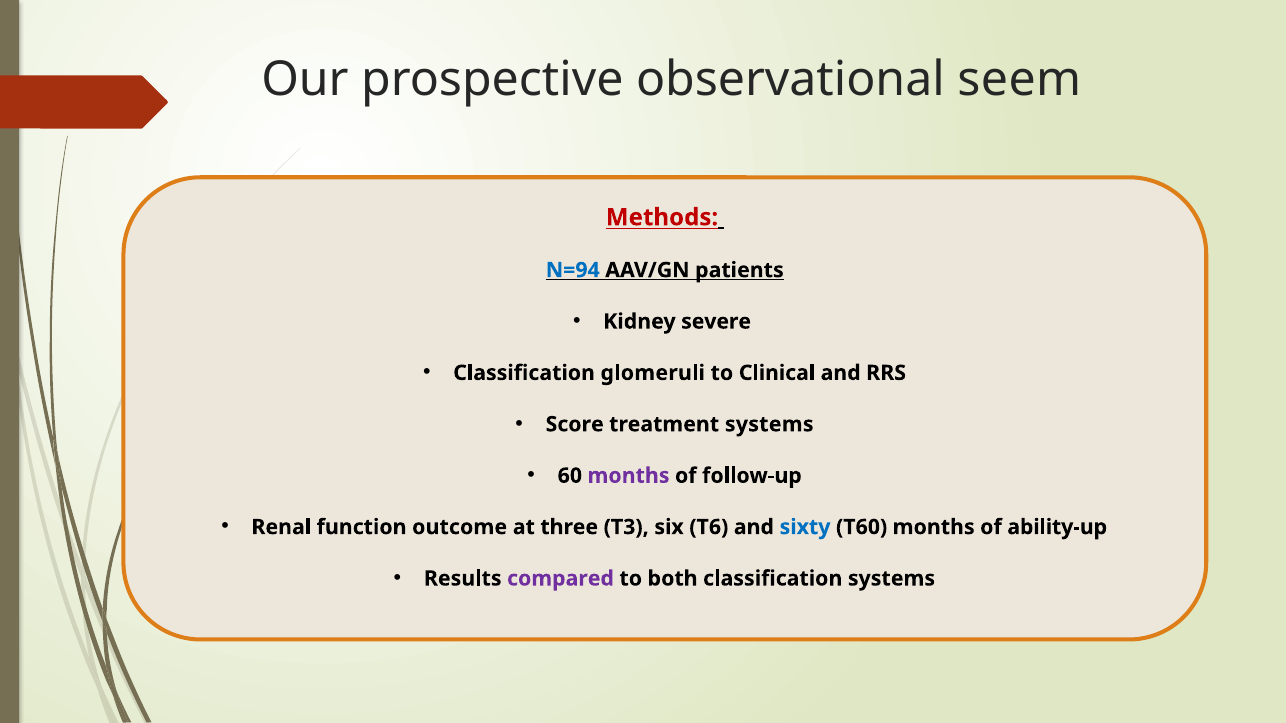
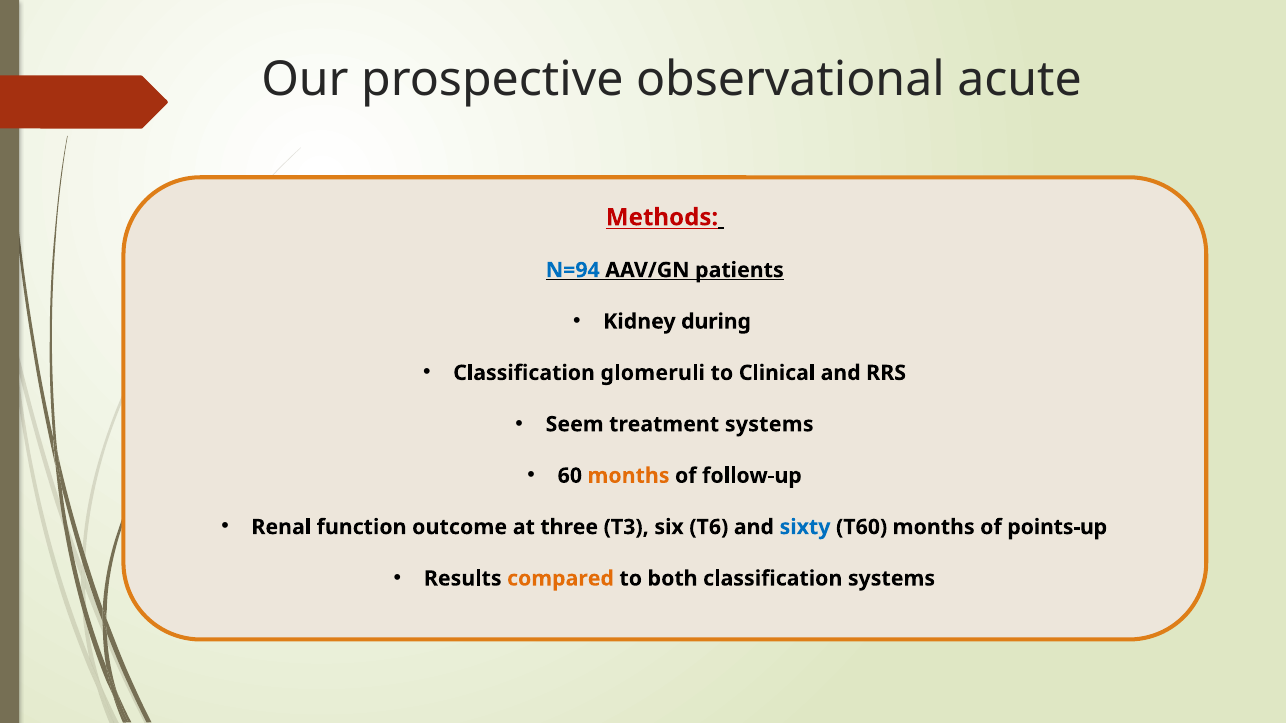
seem: seem -> acute (1020, 79)
severe: severe -> during (716, 322)
Score: Score -> Seem (575, 425)
months colour: purple -> orange (628, 476)
ability-up: ability-up -> points-up (1057, 527)
compared colour: purple -> orange (560, 579)
